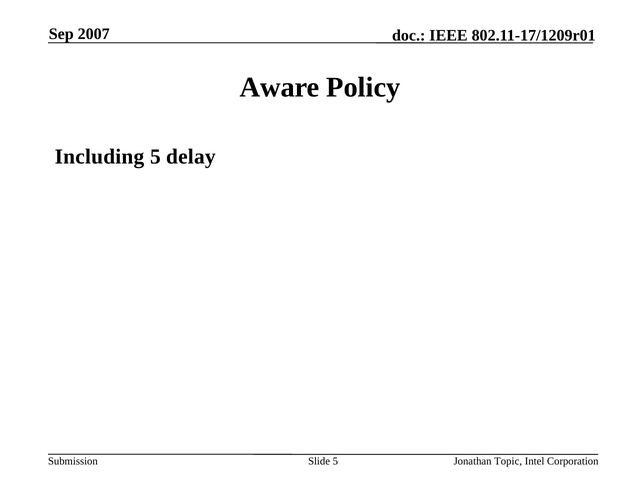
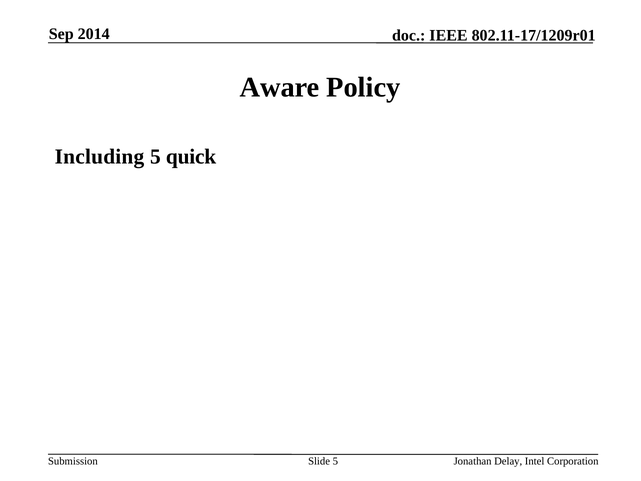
2007: 2007 -> 2014 (94, 34)
delay: delay -> quick (191, 156)
Topic: Topic -> Delay (508, 461)
